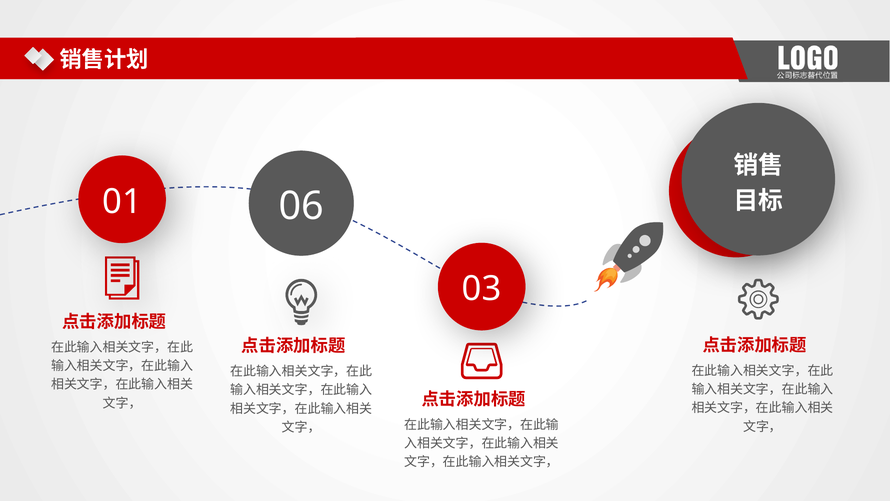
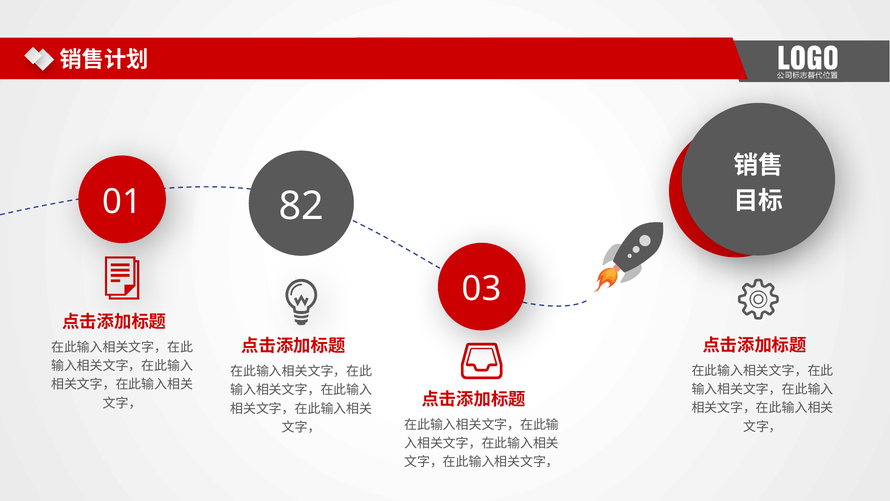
06: 06 -> 82 (301, 206)
